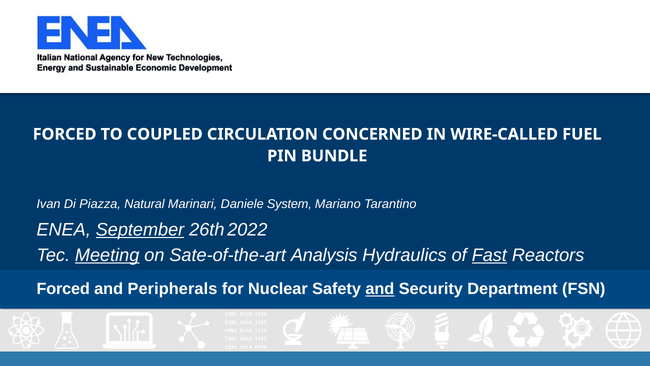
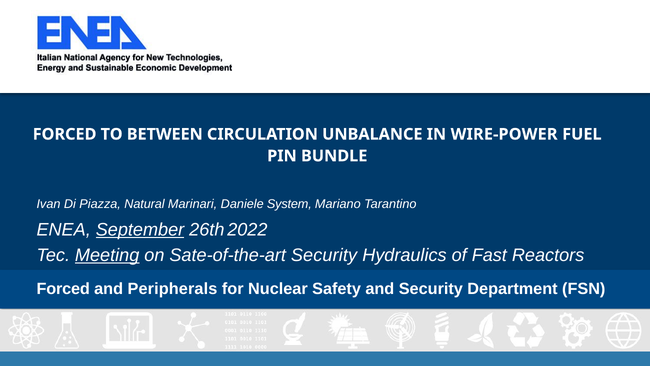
COUPLED: COUPLED -> BETWEEN (165, 134)
CONCERNED: CONCERNED -> UNBALANCE (372, 134)
WIRE-CALLED: WIRE-CALLED -> WIRE-POWER (504, 134)
Sate-of-the-art Analysis: Analysis -> Security (324, 255)
Fast underline: present -> none (489, 255)
and underline: present -> none (380, 289)
